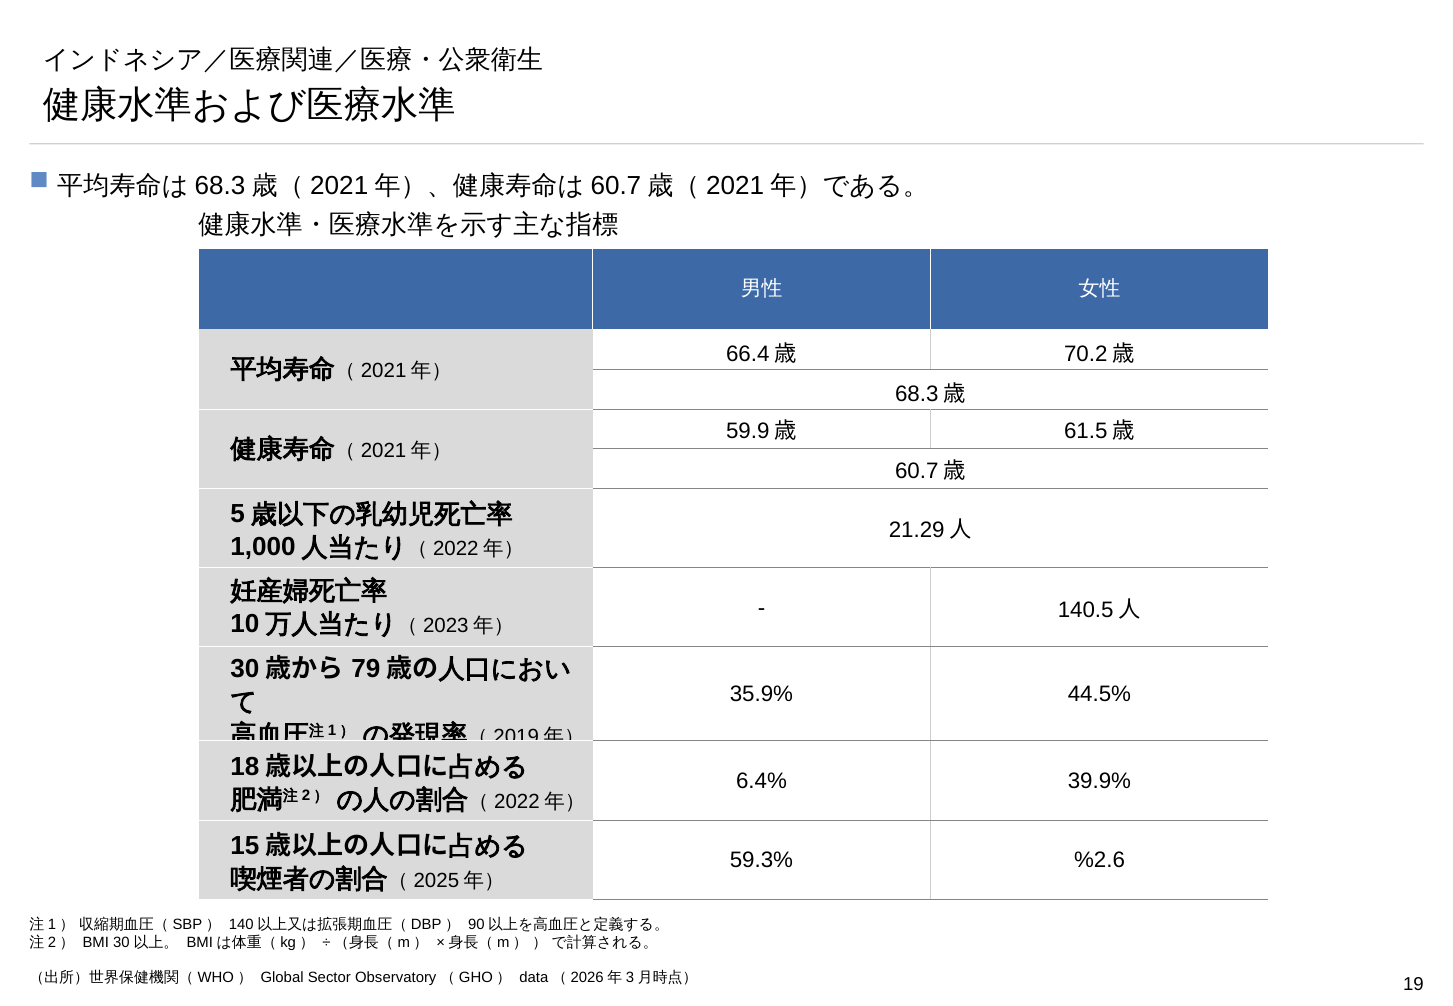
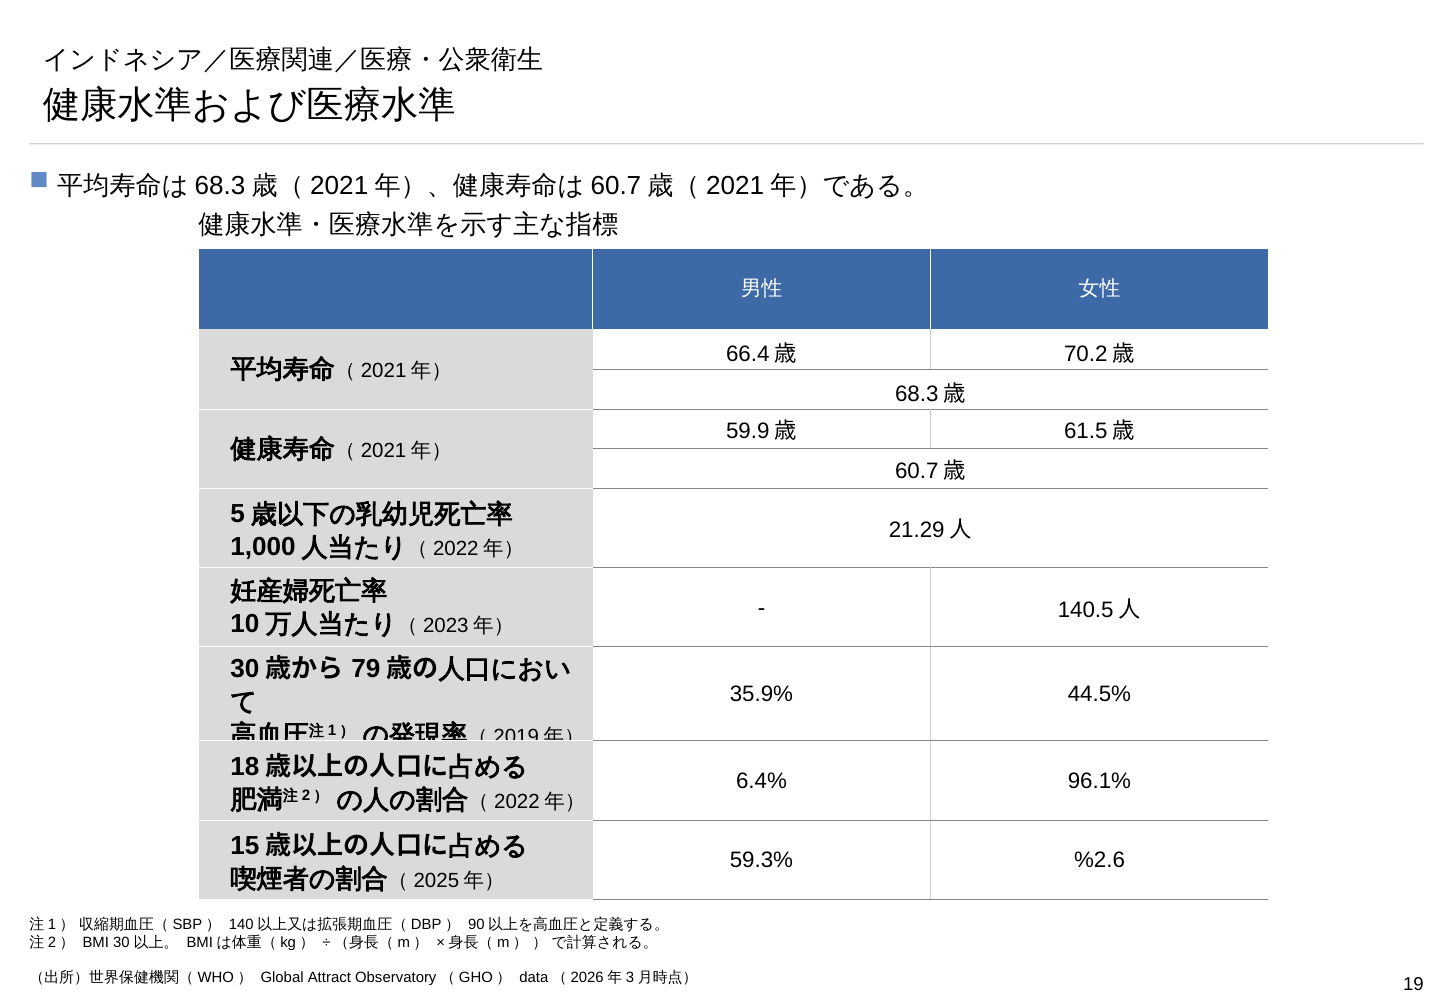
39.9%: 39.9% -> 96.1% (1099, 781)
Sector: Sector -> Attract (329, 978)
